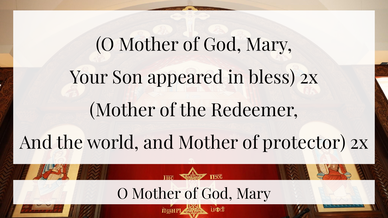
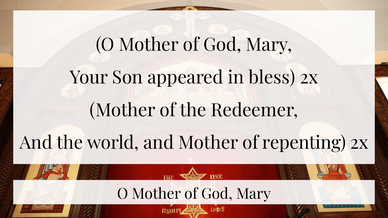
protector: protector -> repenting (304, 143)
